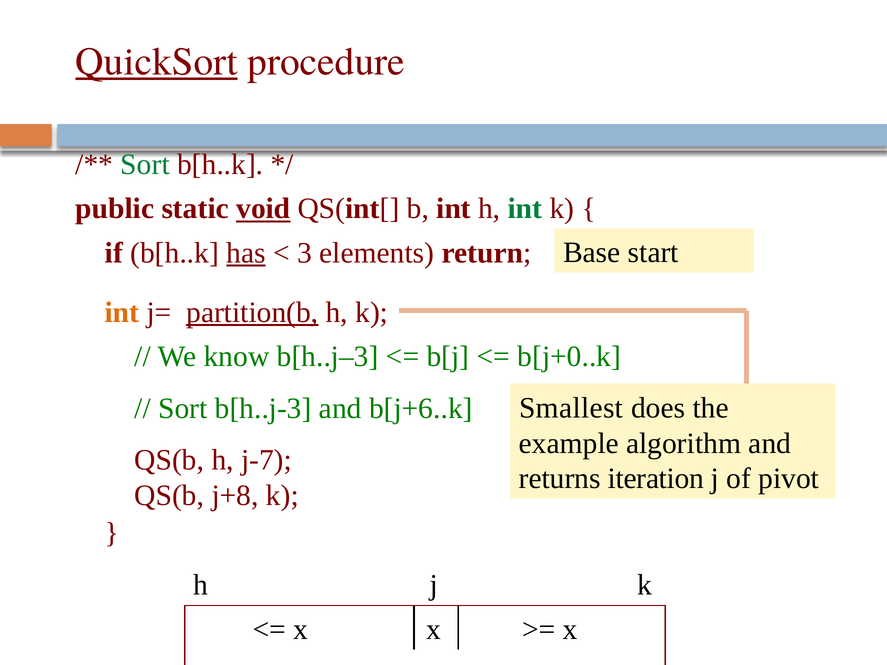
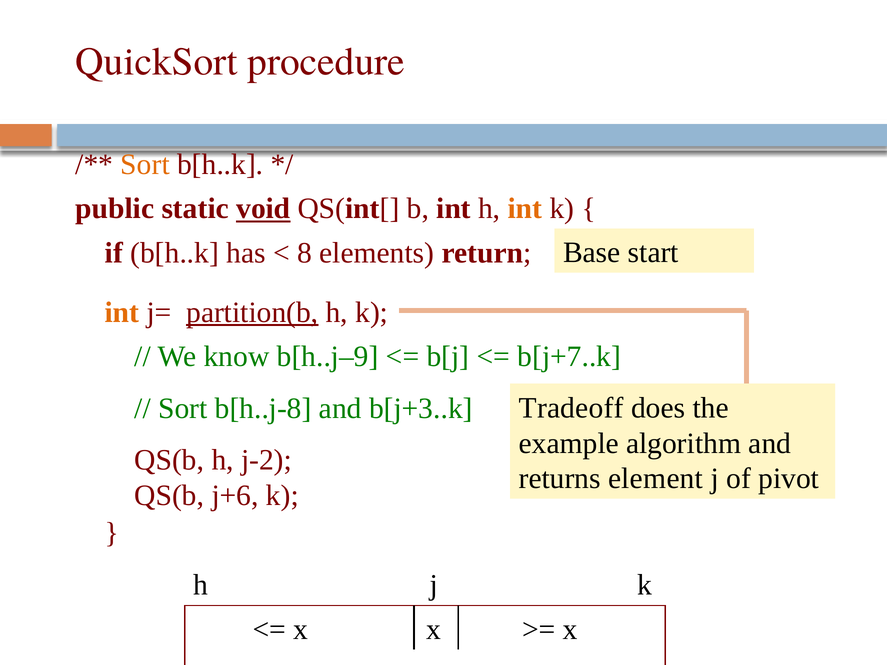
QuickSort underline: present -> none (156, 62)
Sort colour: green -> orange (145, 165)
int colour: green -> orange (525, 209)
has underline: present -> none (246, 253)
3: 3 -> 8 (305, 253)
b[h..j–3: b[h..j–3 -> b[h..j–9 (328, 357)
b[j+0..k: b[j+0..k -> b[j+7..k (569, 357)
Smallest: Smallest -> Tradeoff (571, 408)
b[h..j-3: b[h..j-3 -> b[h..j-8 (263, 409)
b[j+6..k: b[j+6..k -> b[j+3..k (421, 409)
j-7: j-7 -> j-2 (267, 460)
iteration: iteration -> element (656, 479)
j+8: j+8 -> j+6 (235, 496)
